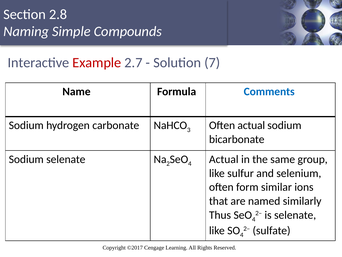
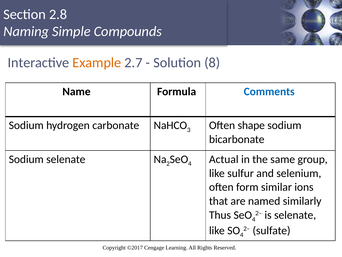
Example colour: red -> orange (97, 62)
7: 7 -> 8 (212, 62)
Often actual: actual -> shape (251, 125)
